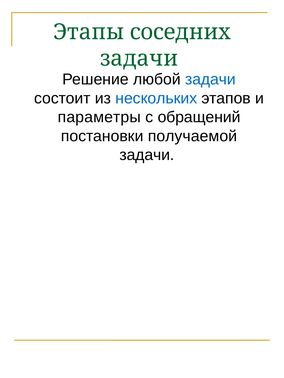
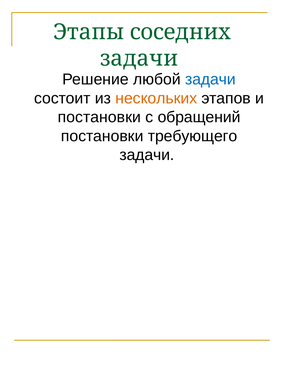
нескольких colour: blue -> orange (156, 98)
параметры: параметры -> постановки (99, 117)
получаемой: получаемой -> требующего (193, 136)
